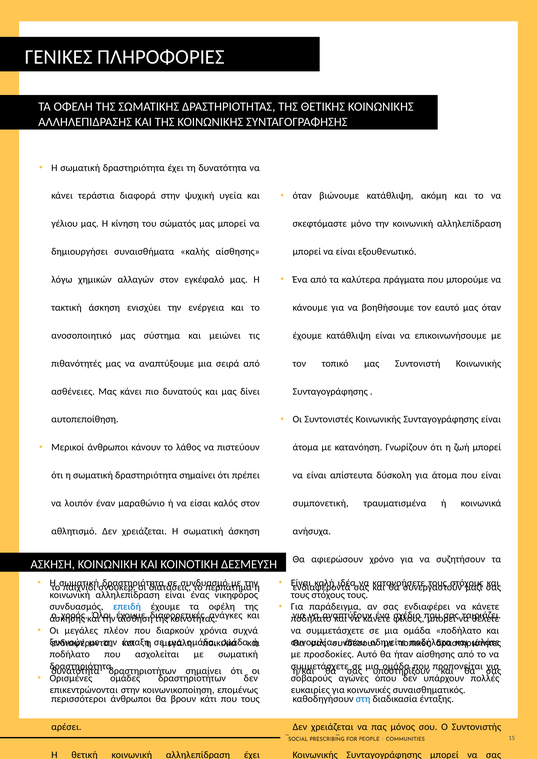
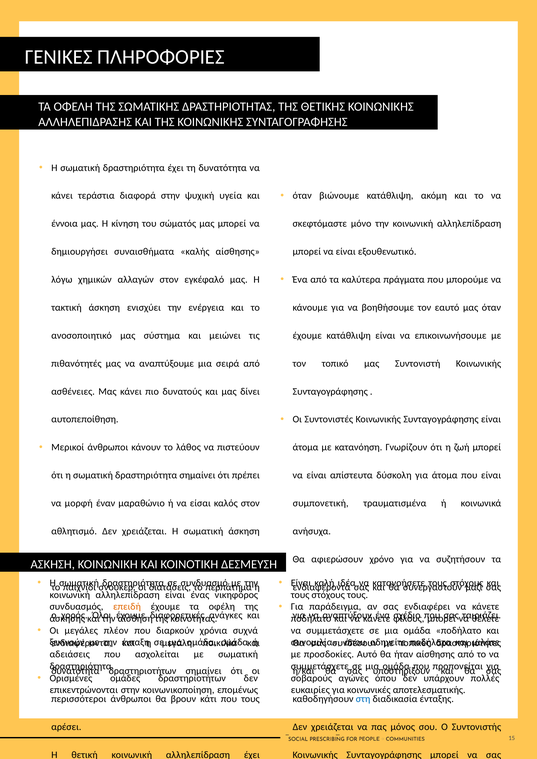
γέλιου: γέλιου -> έννοια (64, 224)
λοιπόν: λοιπόν -> μορφή (79, 504)
επειδή colour: blue -> orange (127, 607)
ποδήλατο: ποδήλατο -> αδειάσεις (70, 655)
συναισθηματικός: συναισθηματικός -> αποτελεσματικής (429, 690)
